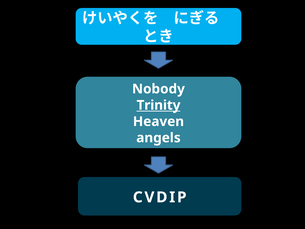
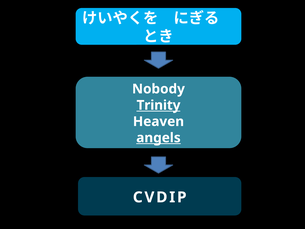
angels underline: none -> present (158, 138)
